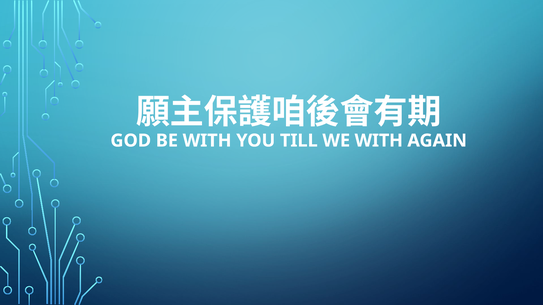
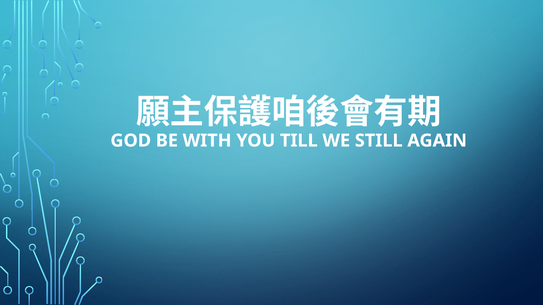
WE WITH: WITH -> STILL (379, 141)
